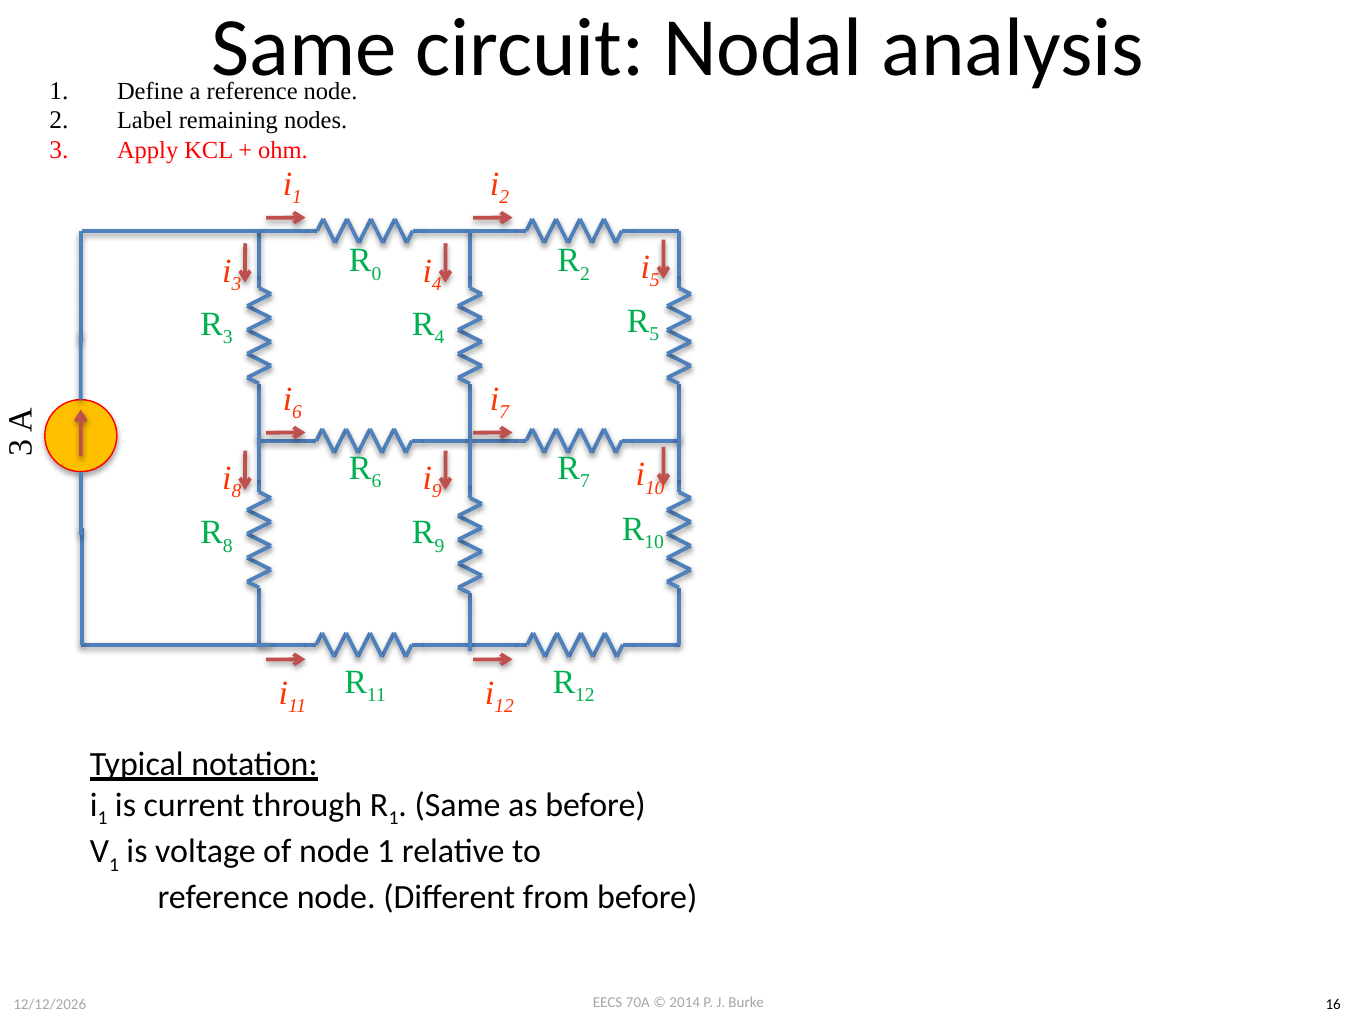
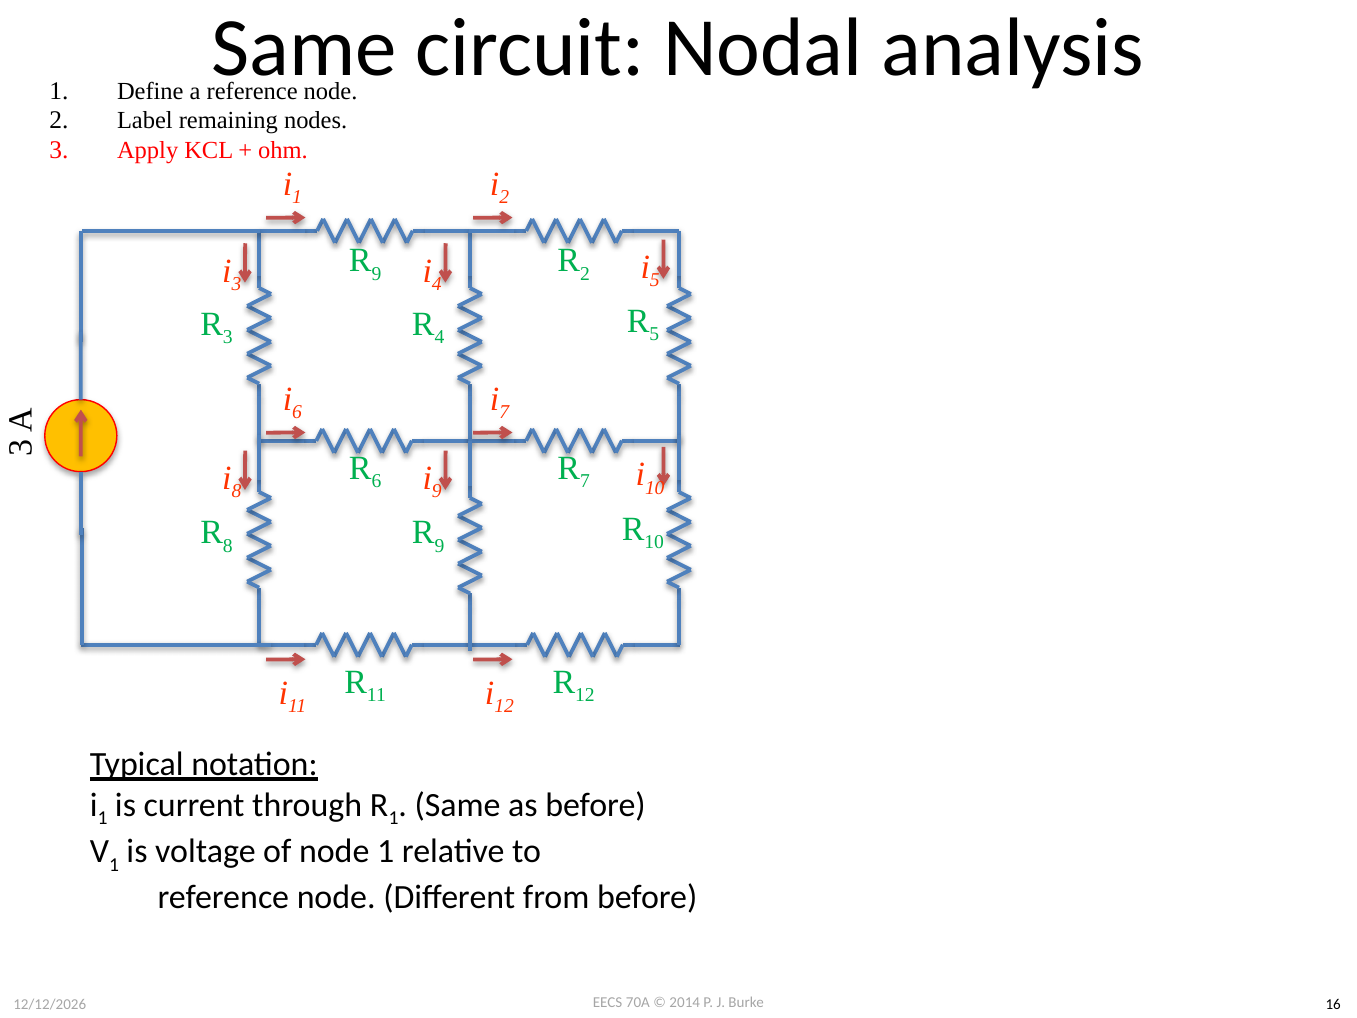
0: 0 -> 9 (376, 274)
